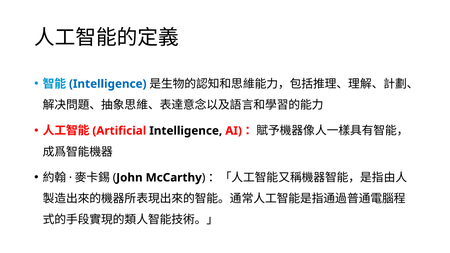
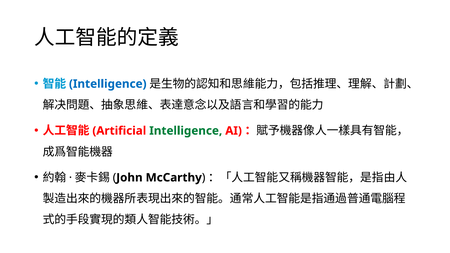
Intelligence colour: black -> green (186, 131)
